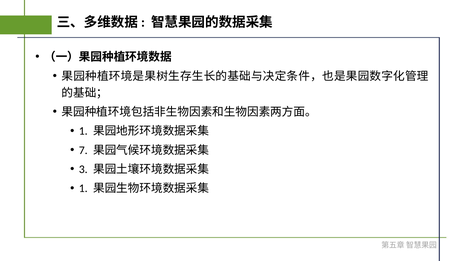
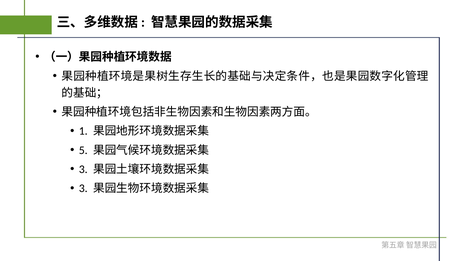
7: 7 -> 5 (83, 150)
1: 1 -> 3 (83, 188)
